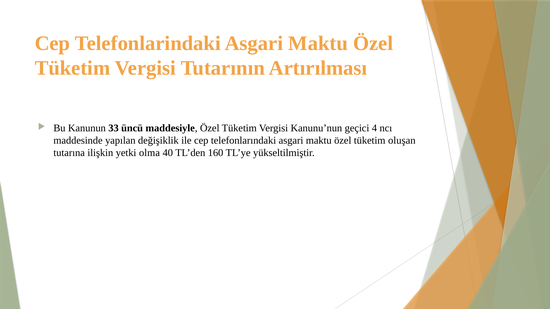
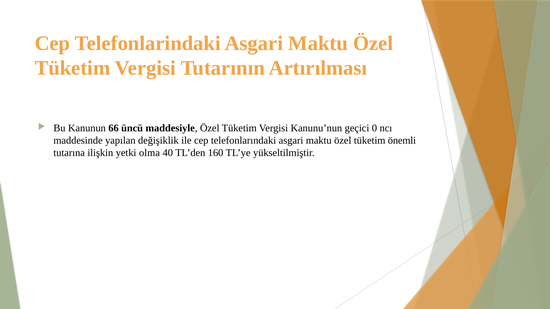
33: 33 -> 66 (114, 128)
4: 4 -> 0 (374, 128)
oluşan: oluşan -> önemli (402, 141)
